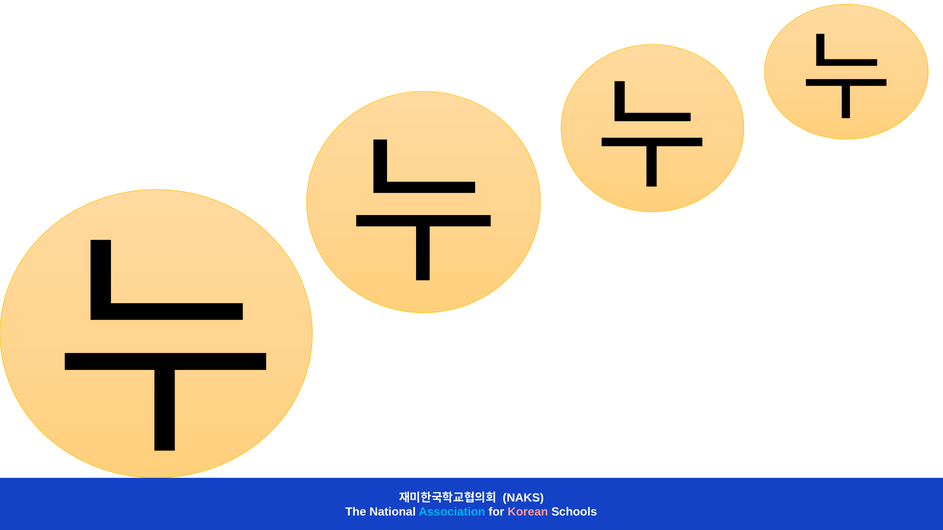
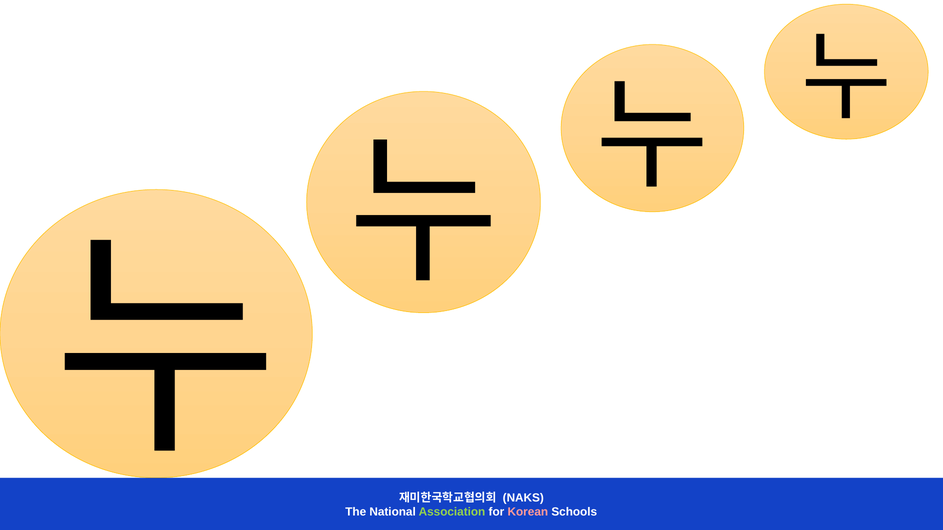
Association colour: light blue -> light green (452, 512)
